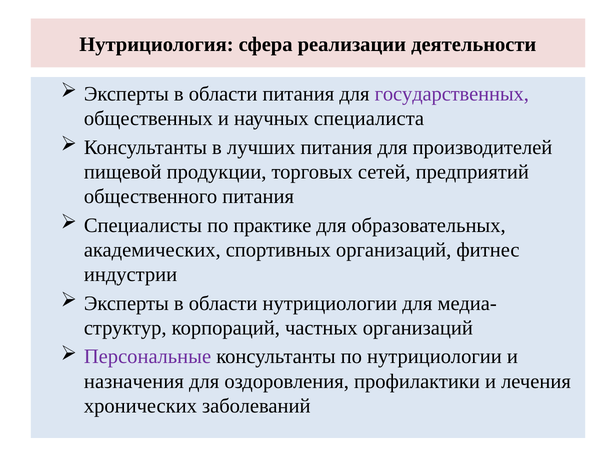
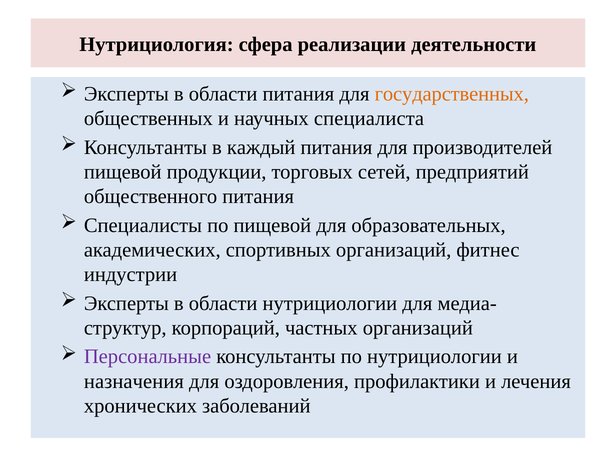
государственных colour: purple -> orange (452, 94)
лучших: лучших -> каждый (261, 147)
по практике: практике -> пищевой (272, 225)
